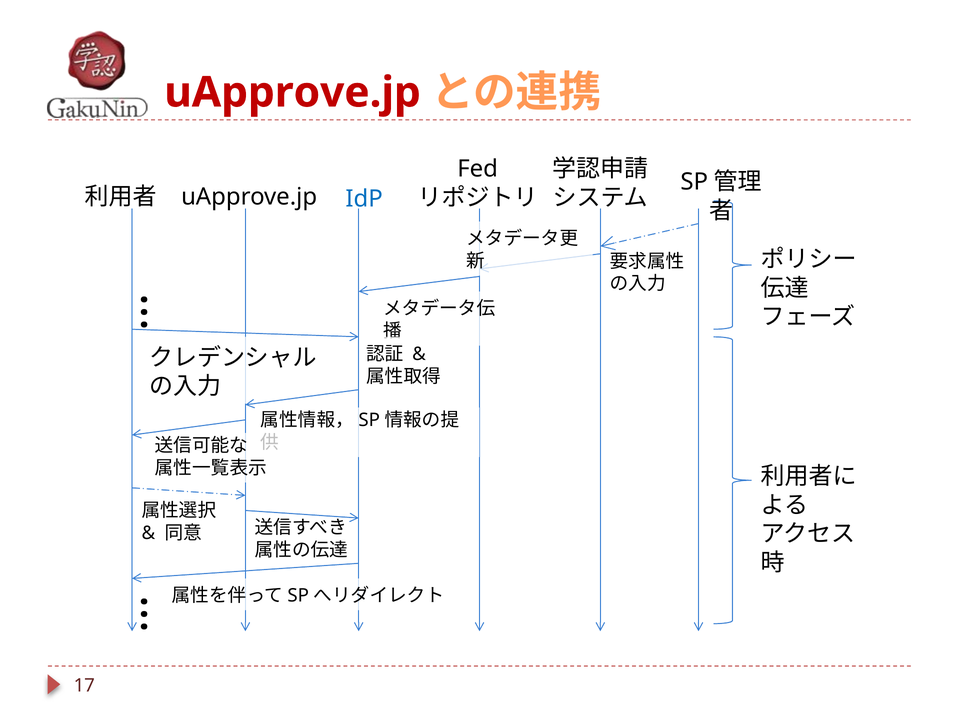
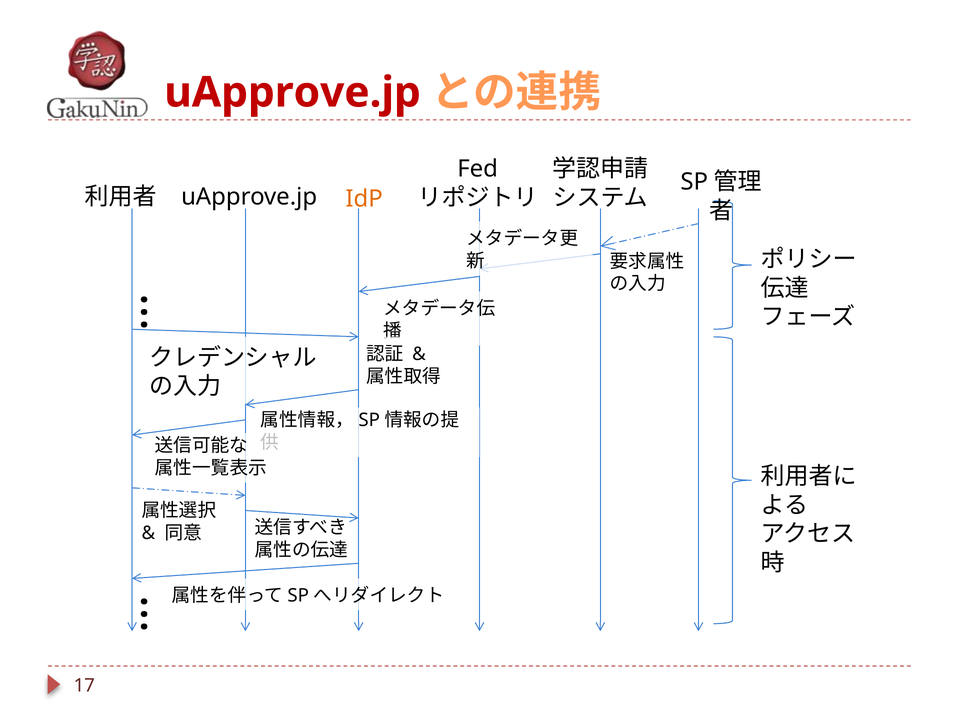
IdP colour: blue -> orange (364, 199)
